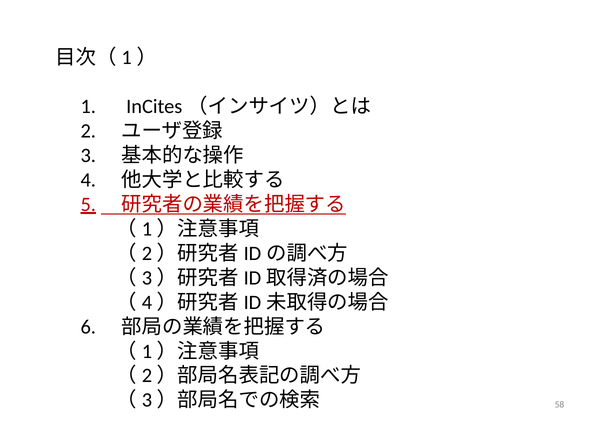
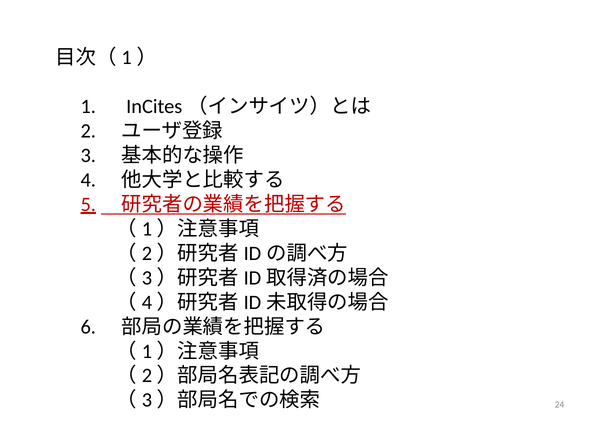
58: 58 -> 24 (560, 405)
